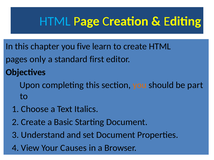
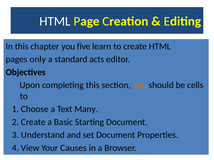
HTML colour: light blue -> white (55, 21)
first: first -> acts (97, 59)
part: part -> cells (195, 85)
Italics: Italics -> Many (86, 109)
